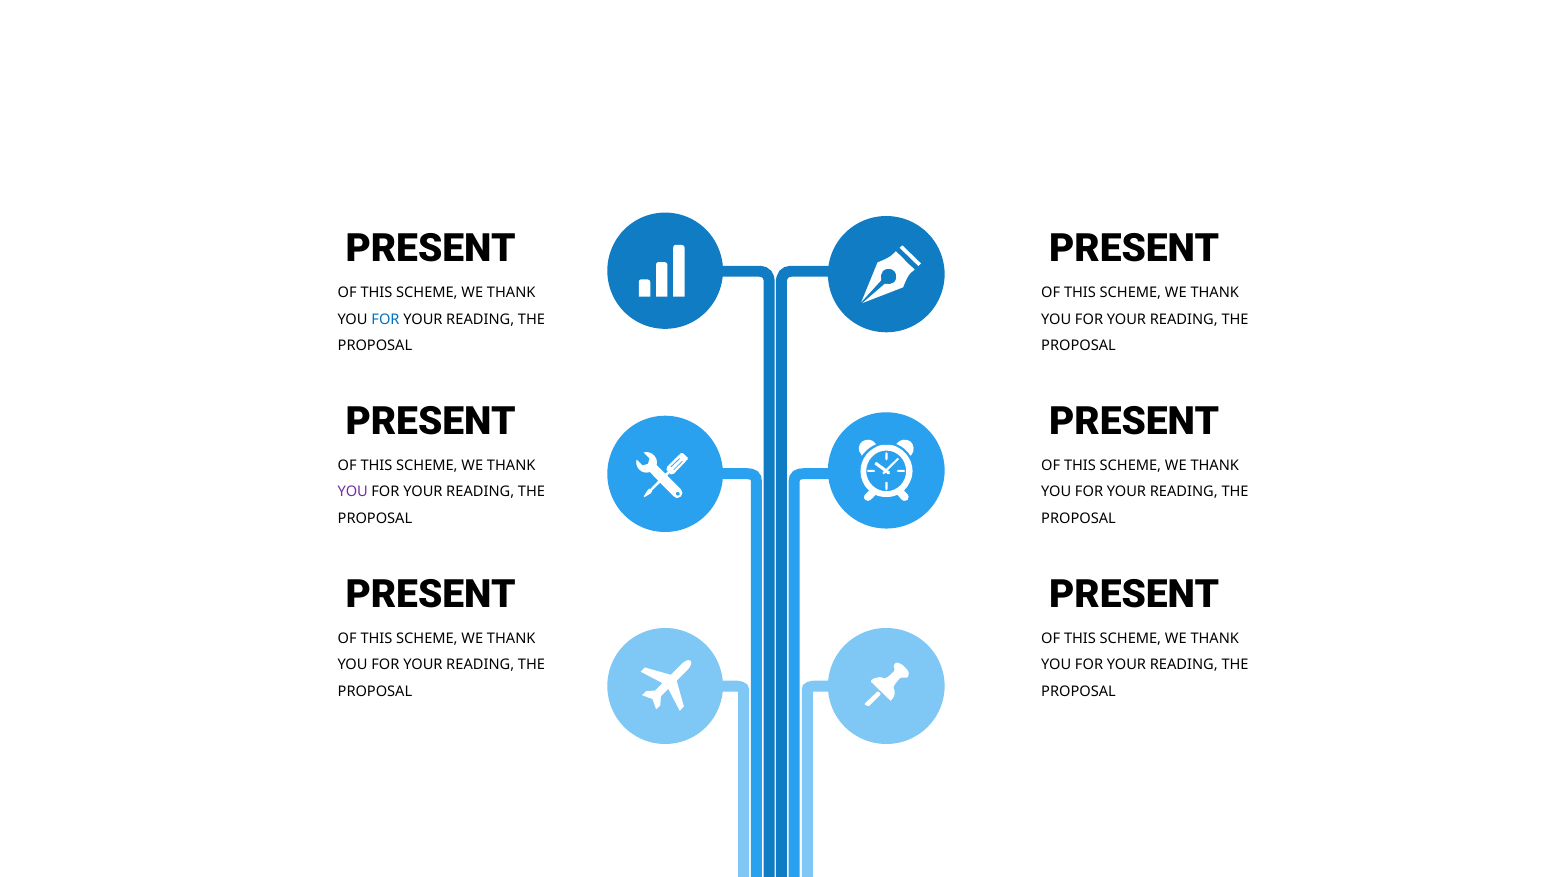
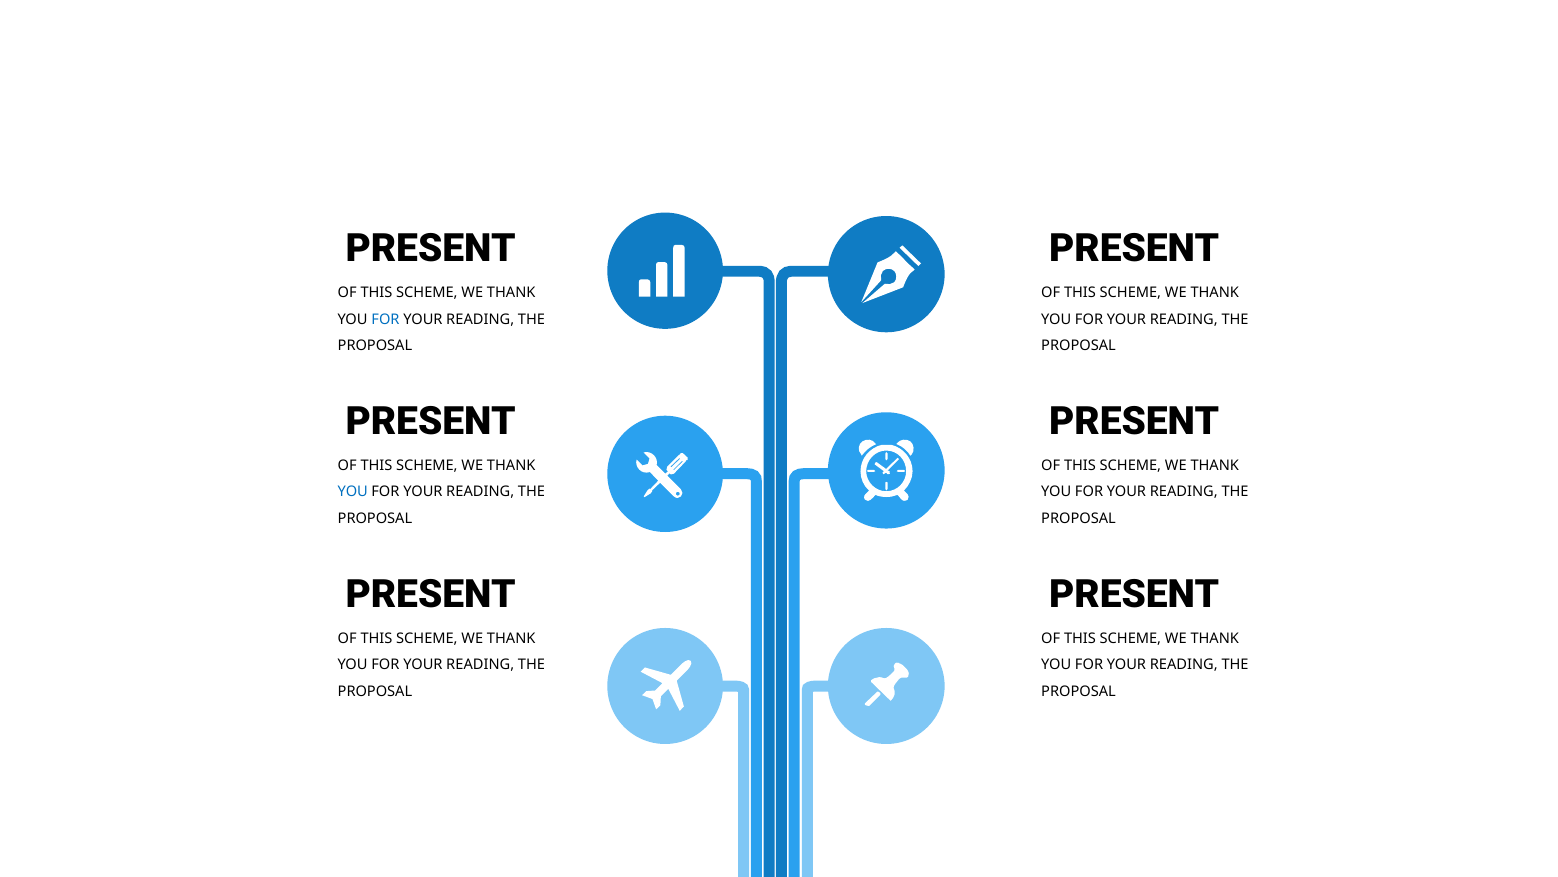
YOU colour: purple -> blue (353, 492)
